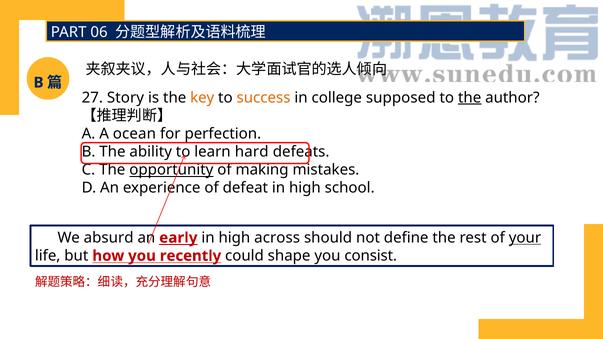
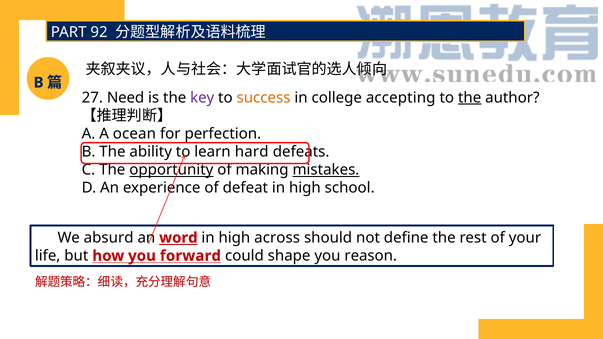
06: 06 -> 92 (99, 32)
Story: Story -> Need (126, 98)
key colour: orange -> purple (202, 98)
supposed: supposed -> accepting (401, 98)
mistakes underline: none -> present (326, 170)
early: early -> word (178, 238)
your underline: present -> none (525, 238)
recently: recently -> forward (190, 256)
consist: consist -> reason (371, 256)
